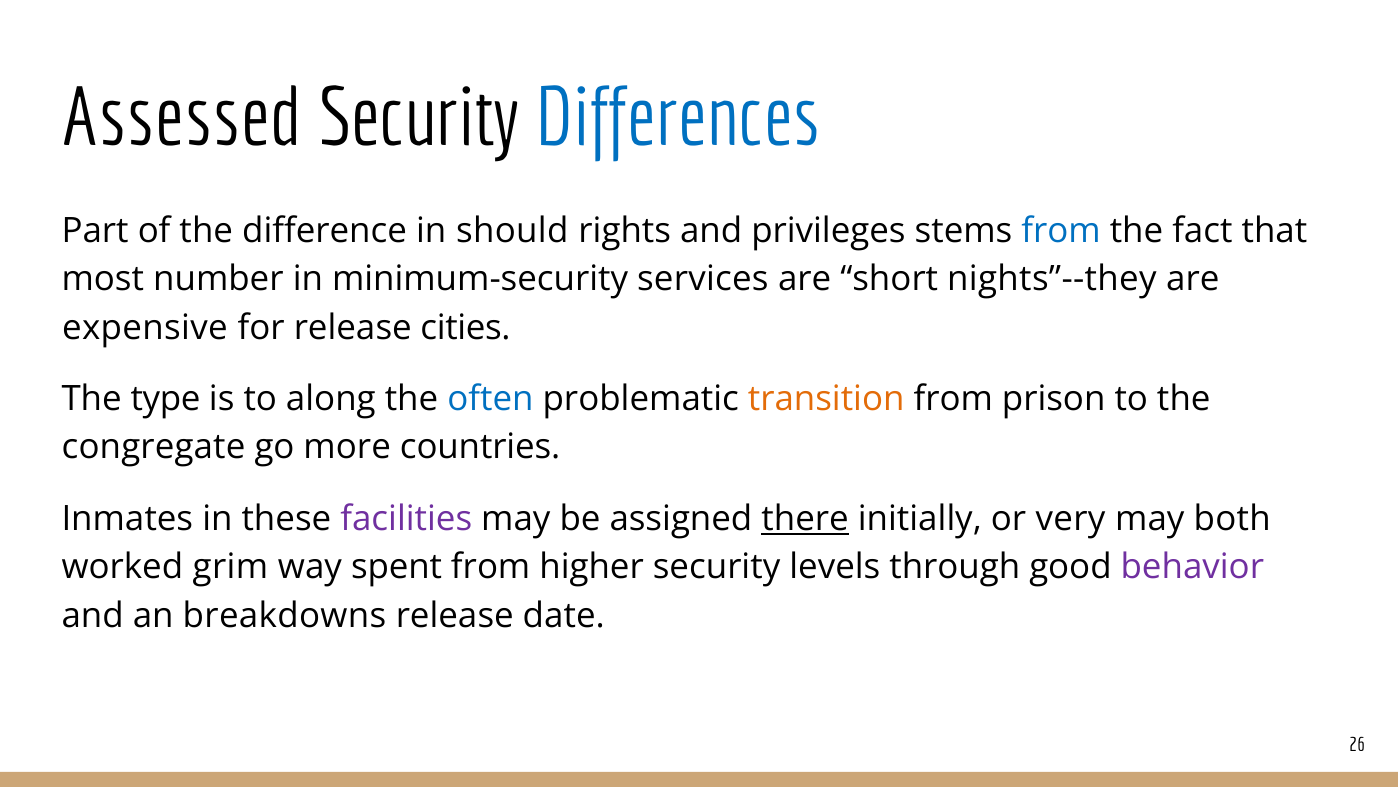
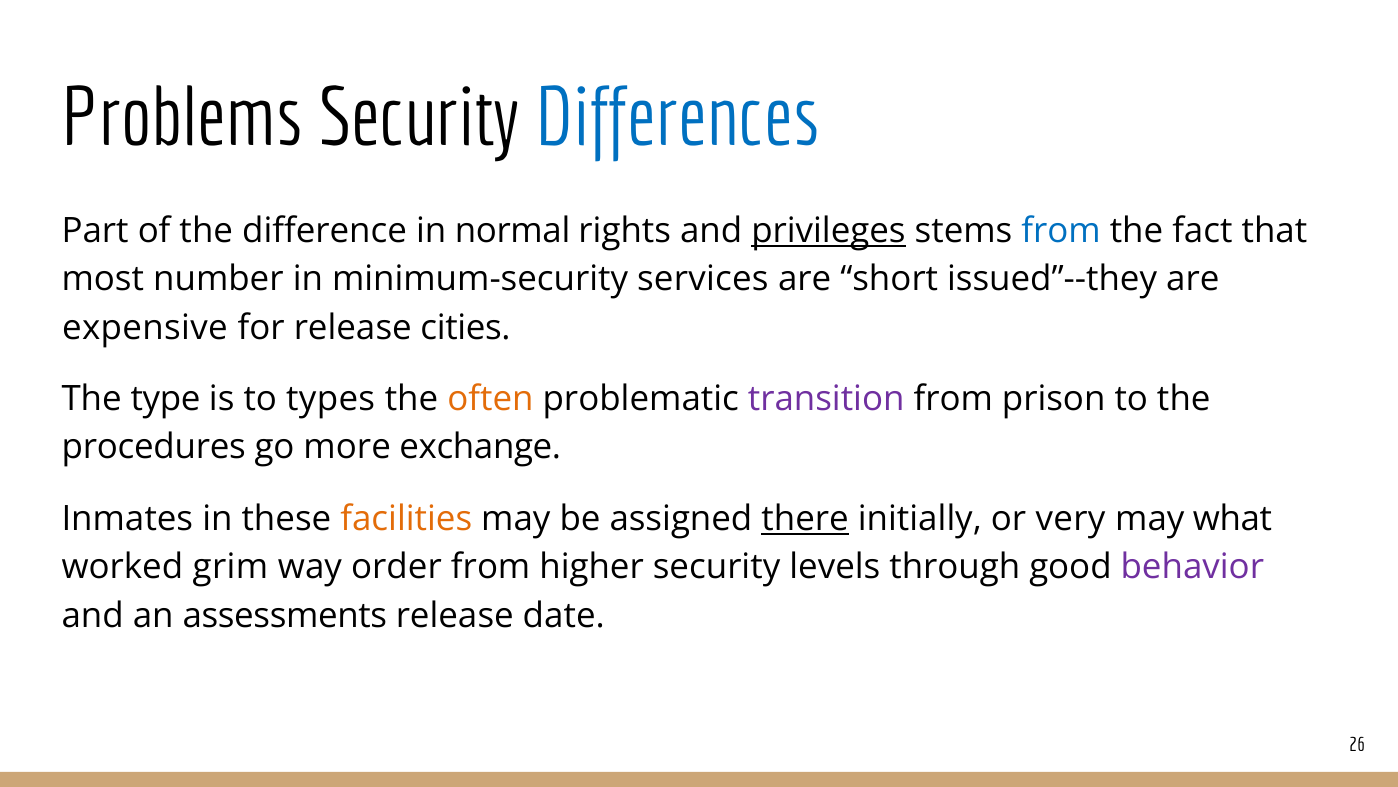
Assessed: Assessed -> Problems (183, 118)
should: should -> normal (513, 231)
privileges underline: none -> present (828, 231)
nights”--they: nights”--they -> issued”--they (1052, 279)
along: along -> types (331, 399)
often colour: blue -> orange (490, 399)
transition colour: orange -> purple (826, 399)
congregate: congregate -> procedures (154, 447)
countries: countries -> exchange (480, 447)
facilities colour: purple -> orange (406, 519)
both: both -> what (1233, 519)
spent: spent -> order (396, 567)
breakdowns: breakdowns -> assessments (285, 615)
